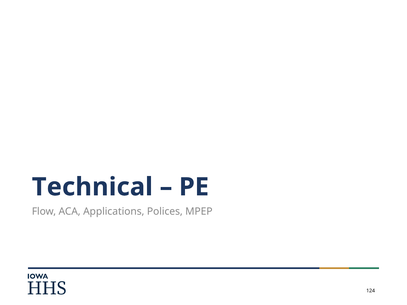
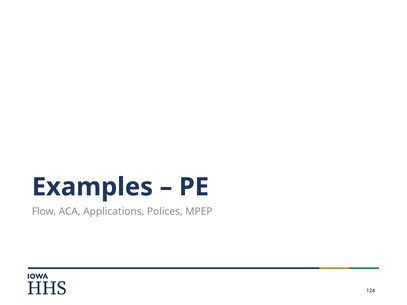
Technical: Technical -> Examples (92, 187)
